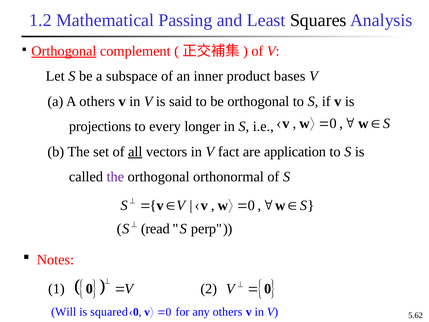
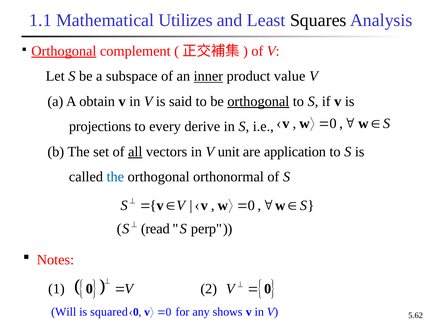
1.2: 1.2 -> 1.1 (40, 20)
Passing: Passing -> Utilizes (186, 20)
inner underline: none -> present (208, 76)
bases: bases -> value (290, 76)
A others: others -> obtain (97, 101)
orthogonal underline: none -> present (258, 101)
longer: longer -> derive (202, 126)
fact: fact -> unit (229, 152)
the colour: purple -> blue (115, 177)
any others: others -> shows (228, 312)
